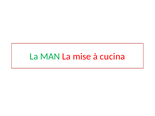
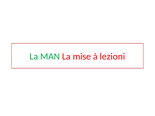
cucina: cucina -> lezioni (112, 57)
